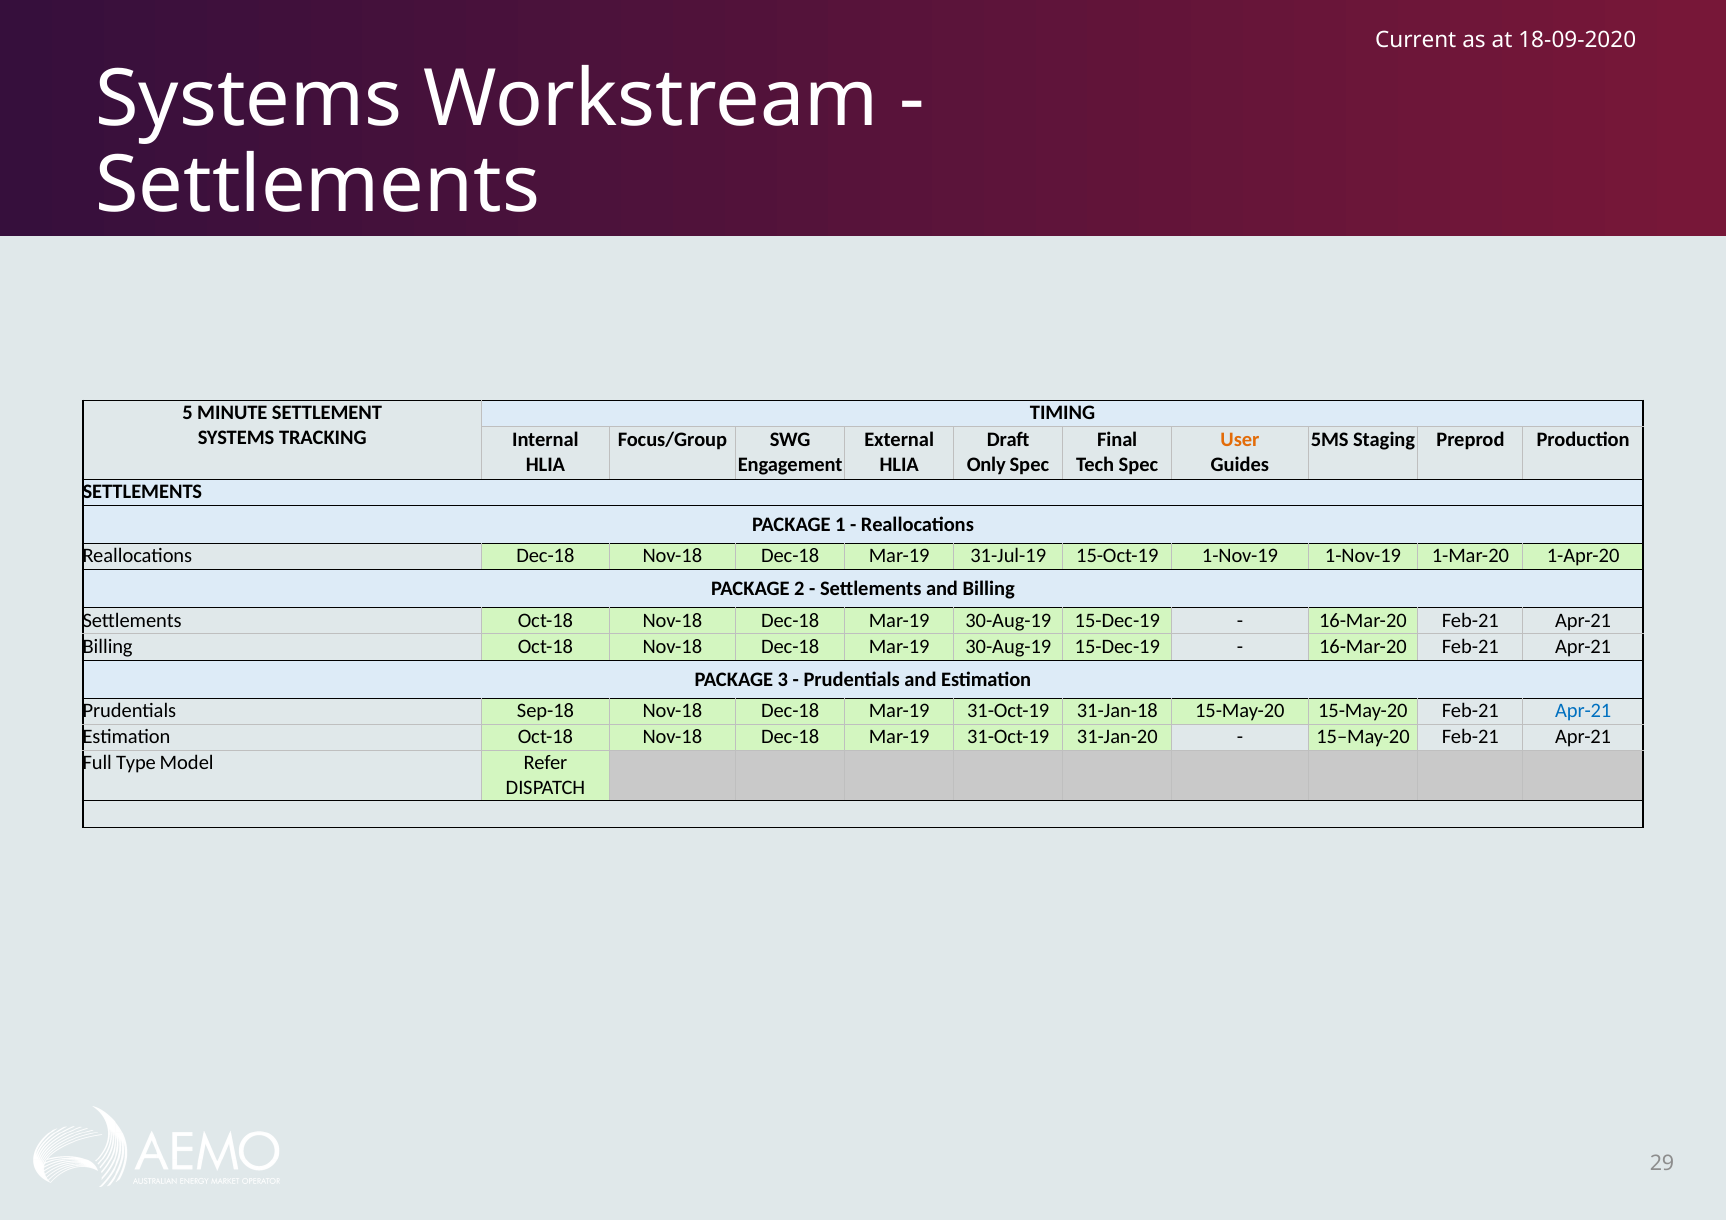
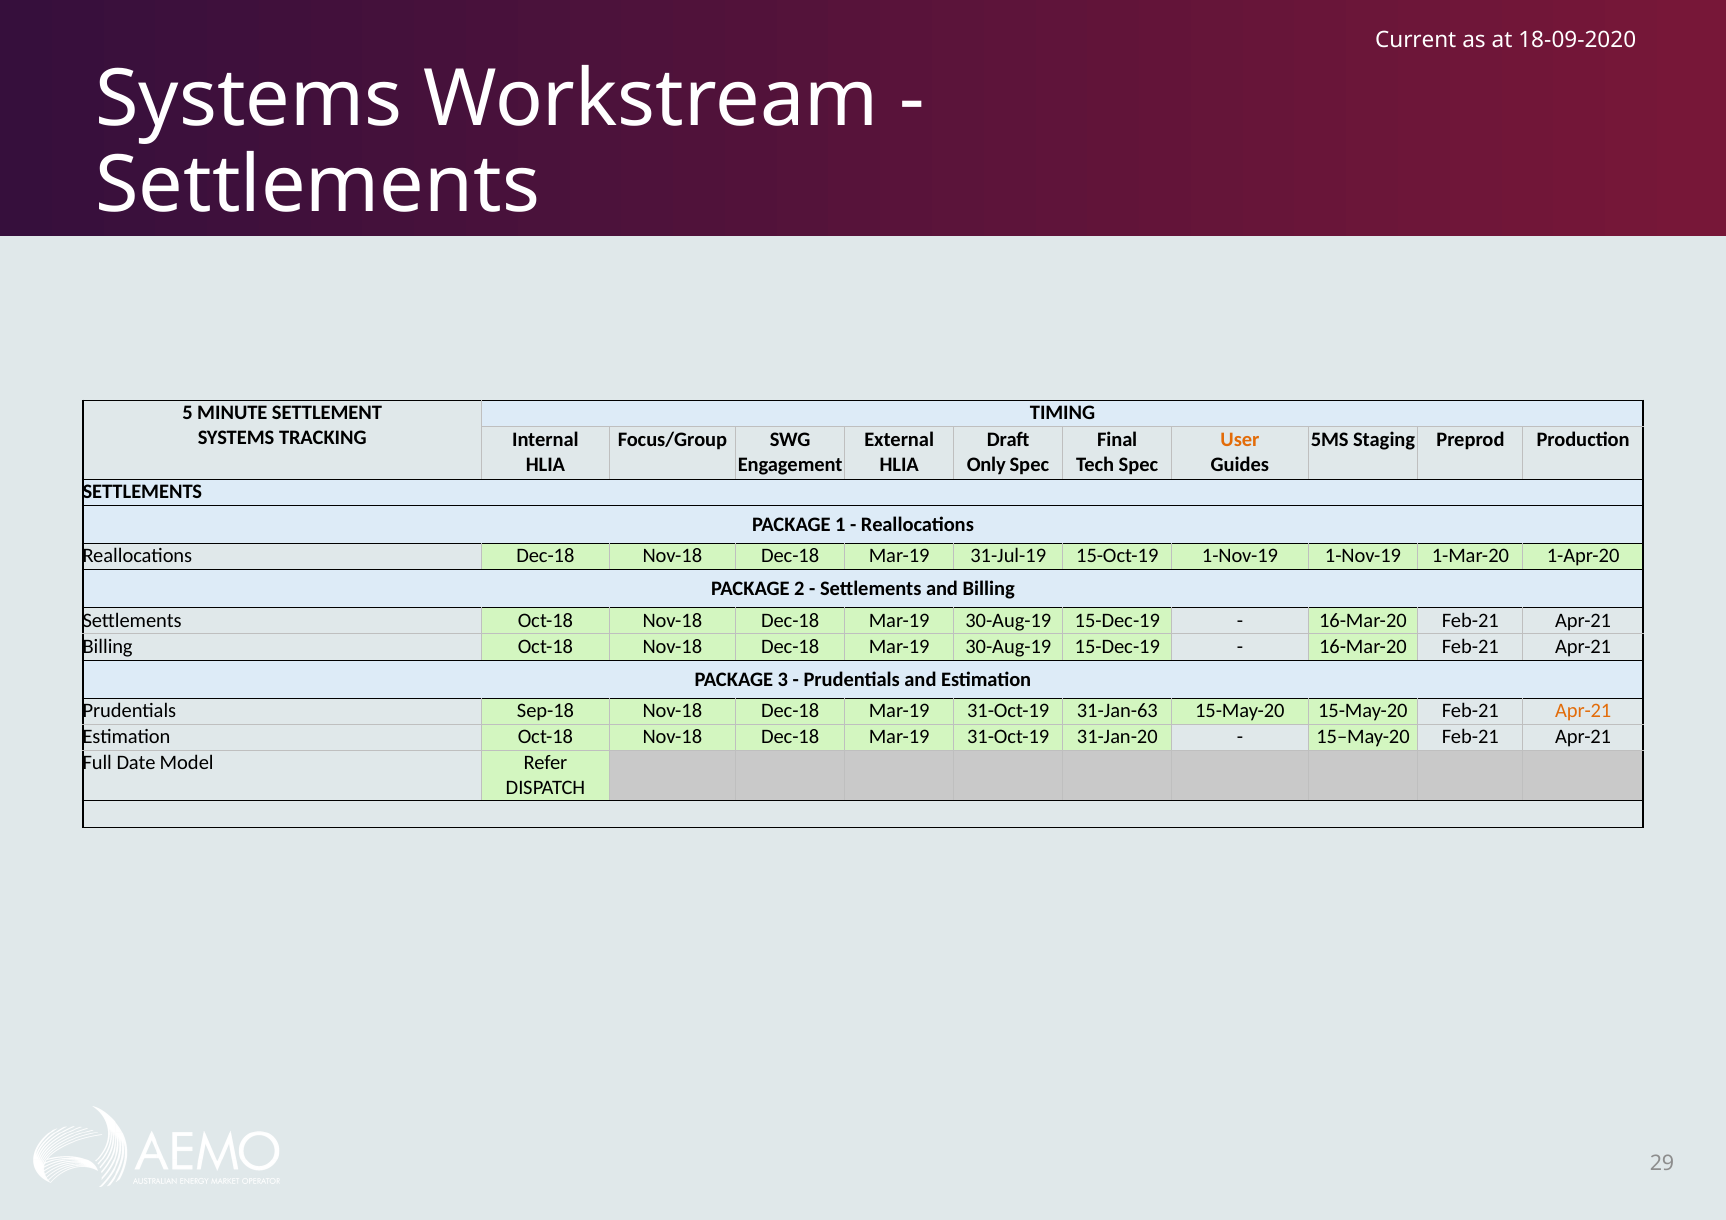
31-Jan-18: 31-Jan-18 -> 31-Jan-63 (1117, 711)
Apr-21 colour: blue -> orange (1583, 711)
Type: Type -> Date (136, 763)
